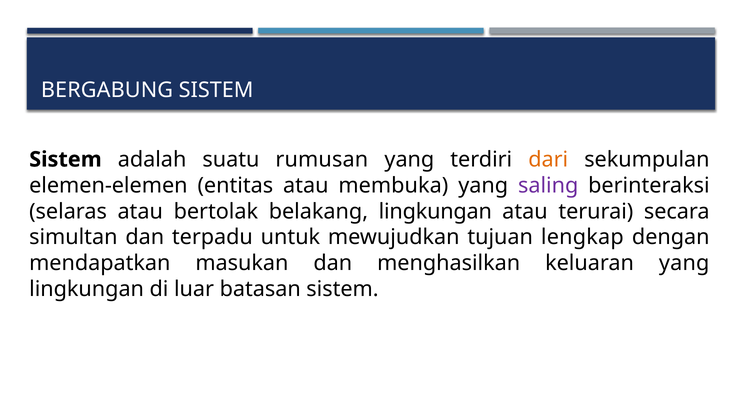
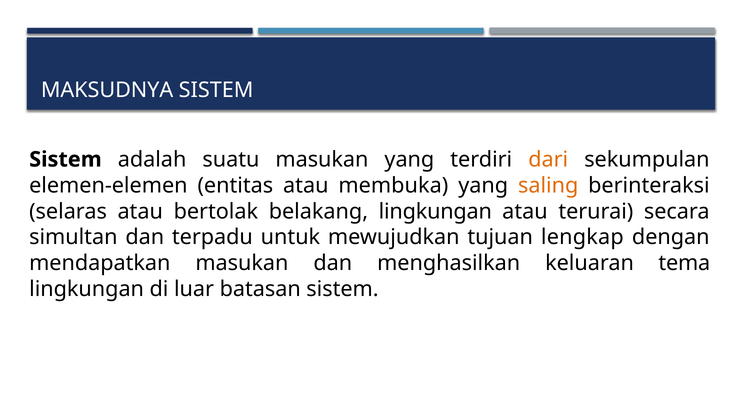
BERGABUNG: BERGABUNG -> MAKSUDNYA (107, 90)
suatu rumusan: rumusan -> masukan (322, 160)
saling colour: purple -> orange (548, 186)
keluaran yang: yang -> tema (684, 264)
